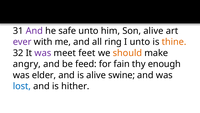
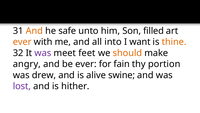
And colour: purple -> orange (34, 31)
Son alive: alive -> filled (154, 31)
ever colour: purple -> orange (22, 42)
ring: ring -> into (113, 42)
I unto: unto -> want (140, 42)
be feed: feed -> ever (86, 64)
enough: enough -> portion (164, 64)
elder: elder -> drew (44, 75)
lost colour: blue -> purple (22, 86)
